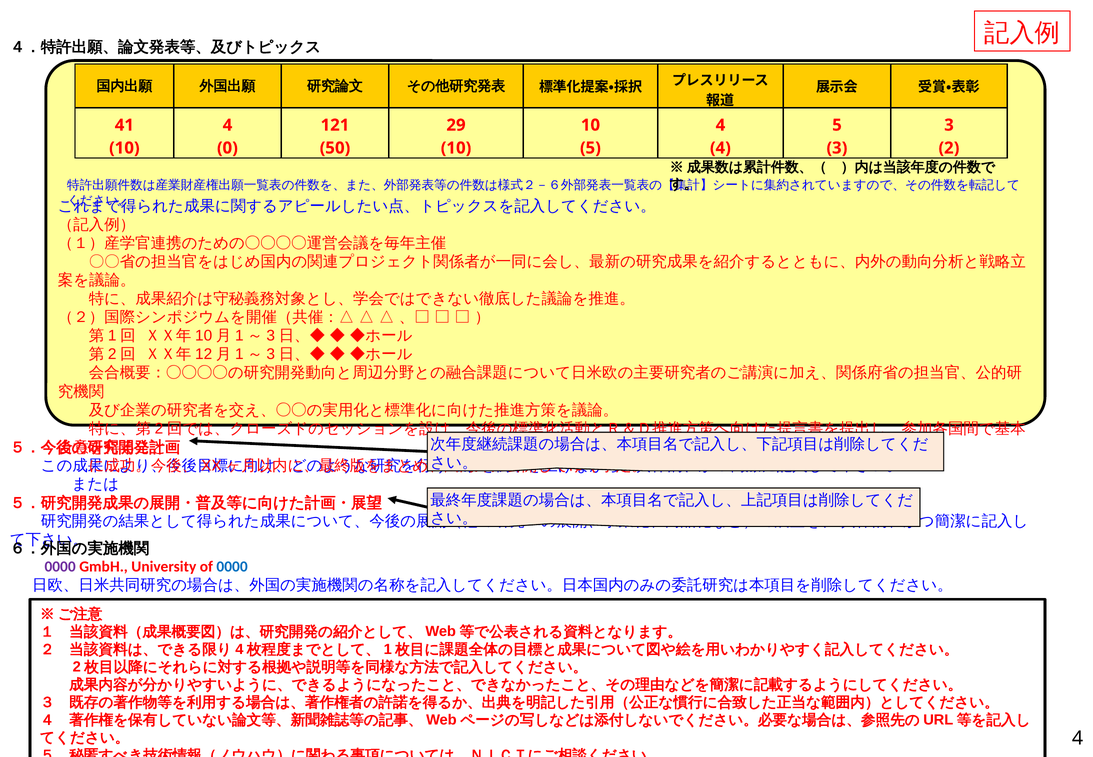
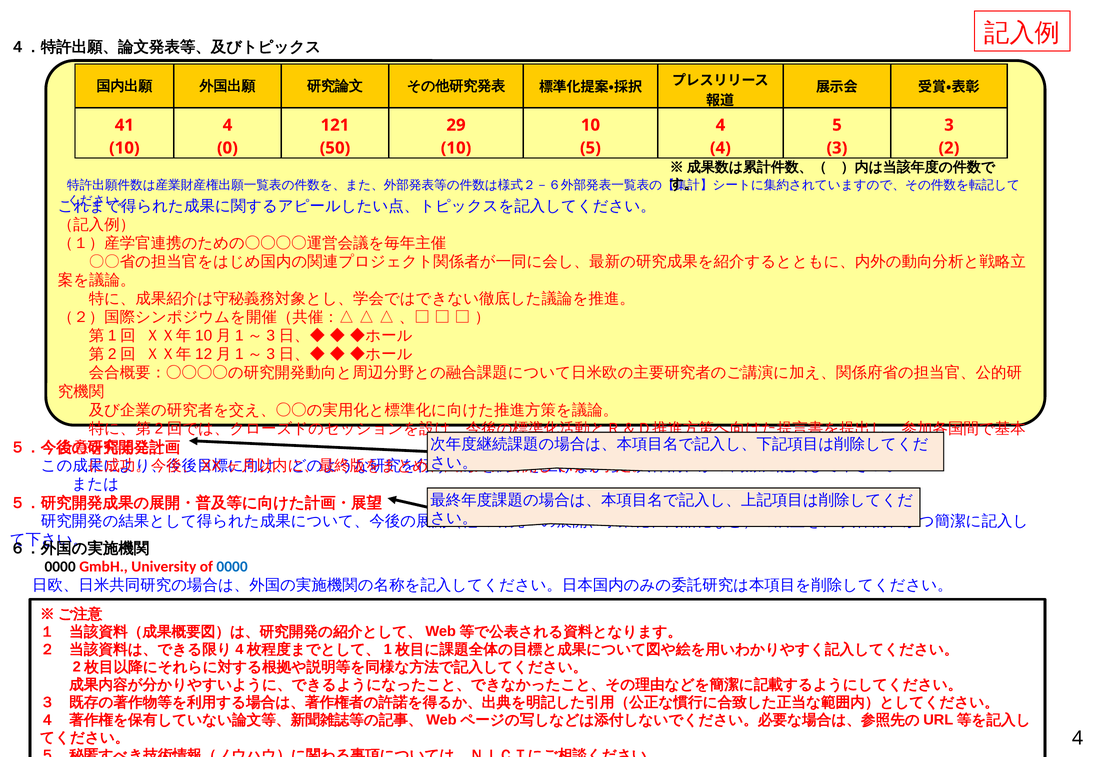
0000 colour: purple -> black (60, 566)
